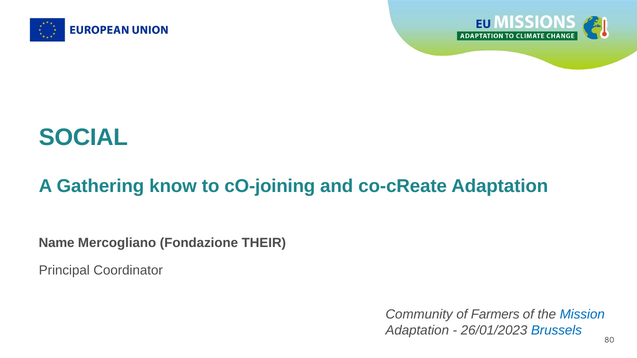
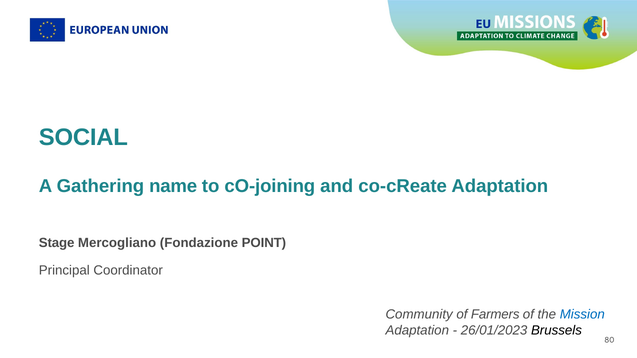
know: know -> name (173, 186)
Name: Name -> Stage (57, 243)
THEIR: THEIR -> POINT (264, 243)
Brussels colour: blue -> black (556, 331)
